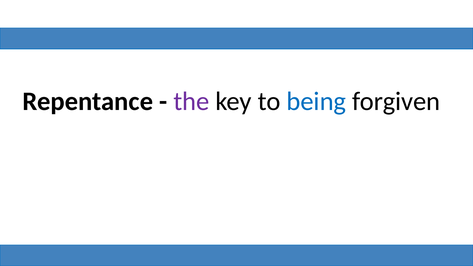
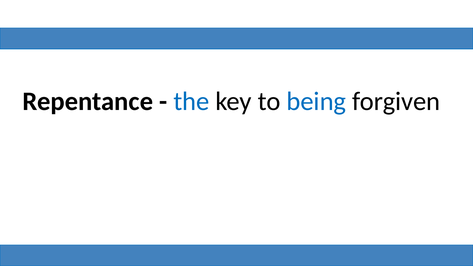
the colour: purple -> blue (191, 101)
